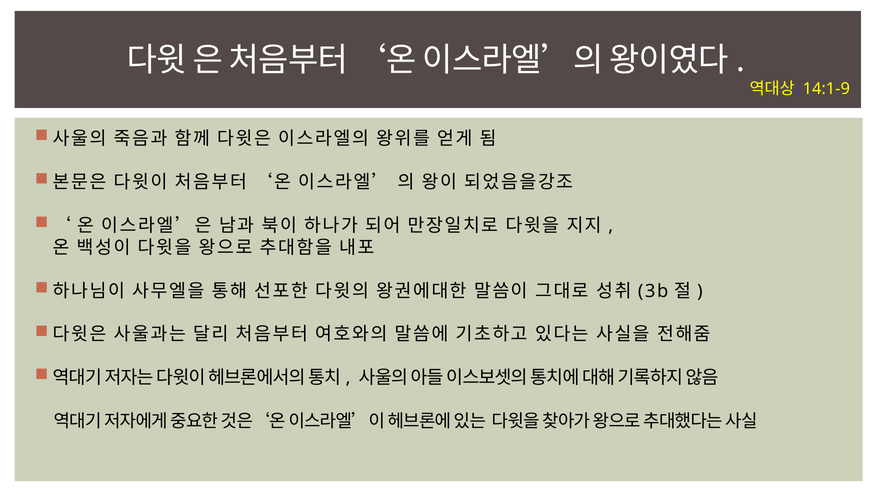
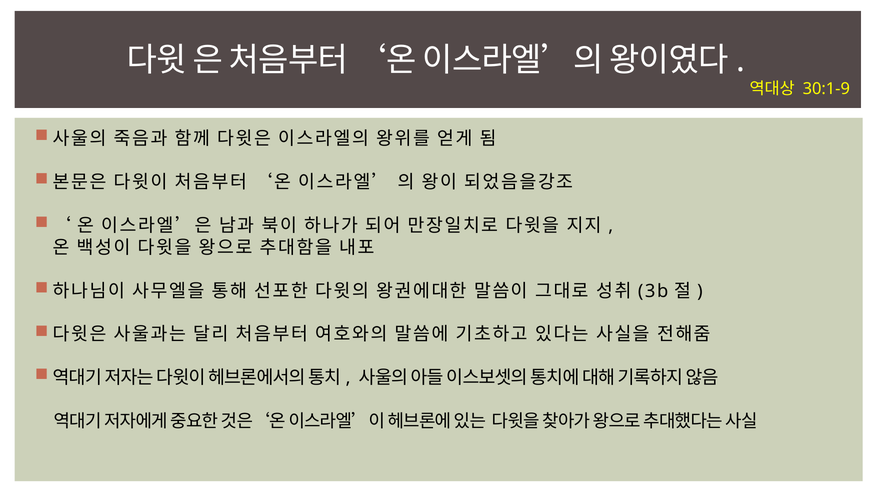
14:1-9: 14:1-9 -> 30:1-9 (826, 89)
